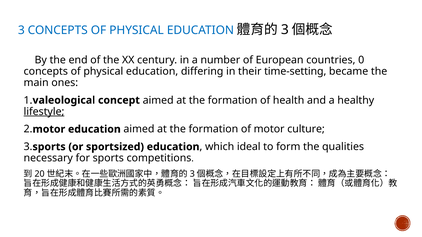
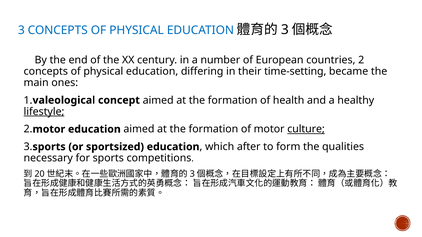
countries 0: 0 -> 2 (361, 60)
culture underline: none -> present (306, 129)
ideal: ideal -> after (249, 147)
